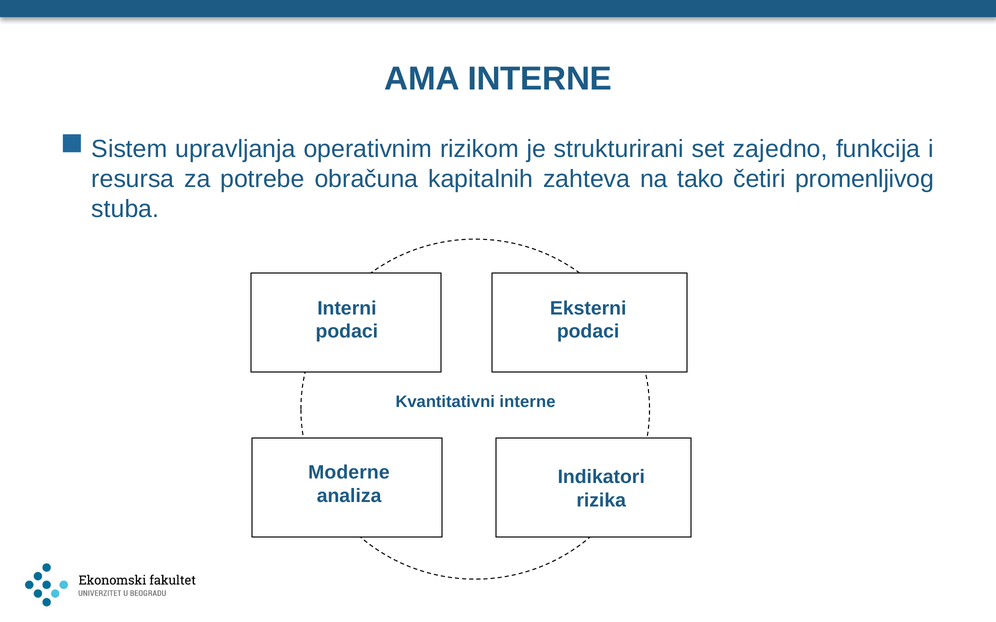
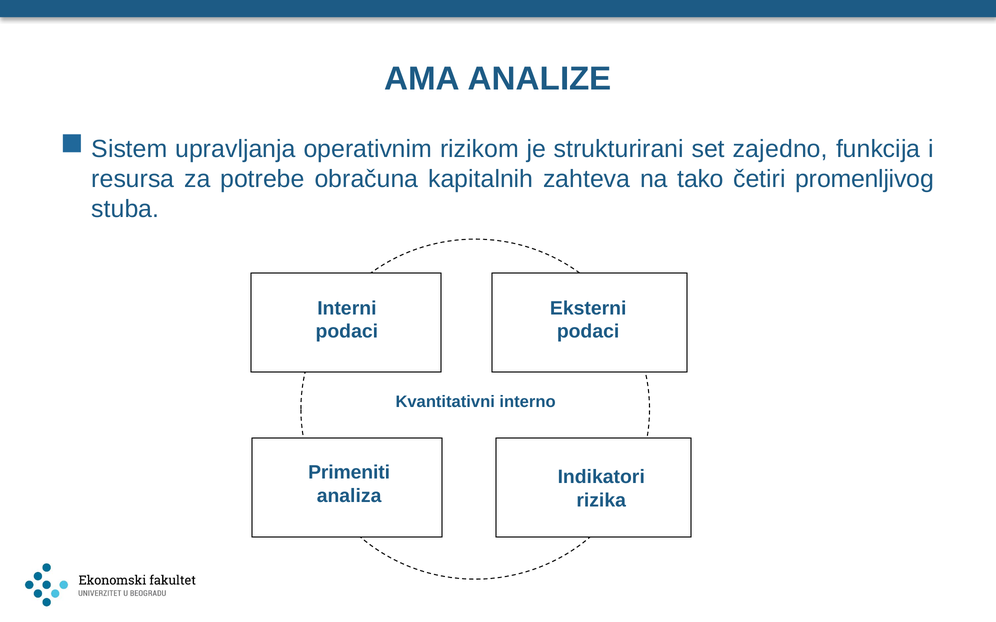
AMA INTERNE: INTERNE -> ANALIZE (540, 79)
Kvantitativni interne: interne -> interno (528, 402)
Moderne: Moderne -> Primeniti (349, 473)
